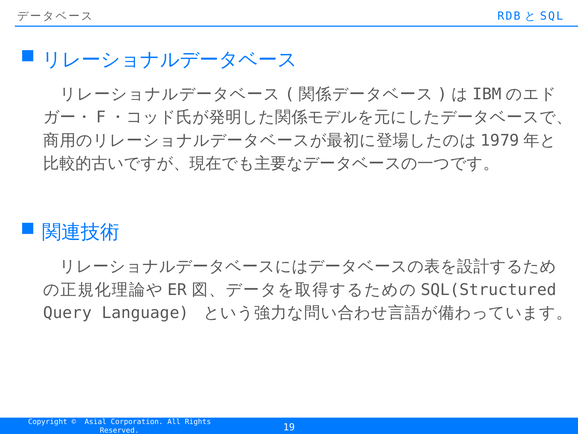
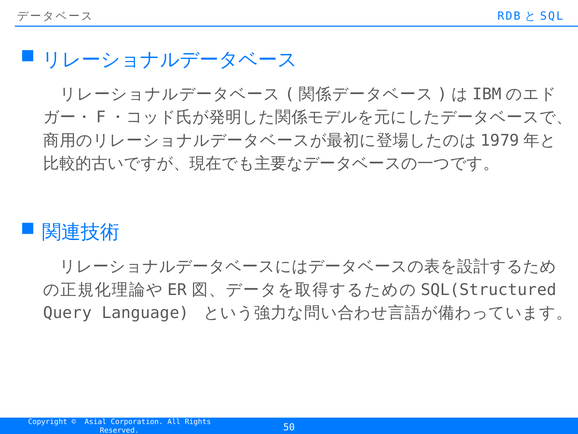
19: 19 -> 50 (289, 427)
